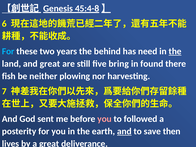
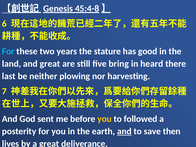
behind: behind -> stature (107, 51)
need: need -> good (148, 51)
the underline: present -> none (175, 51)
found: found -> heard (152, 64)
fish: fish -> last (9, 76)
you colour: pink -> yellow (105, 119)
